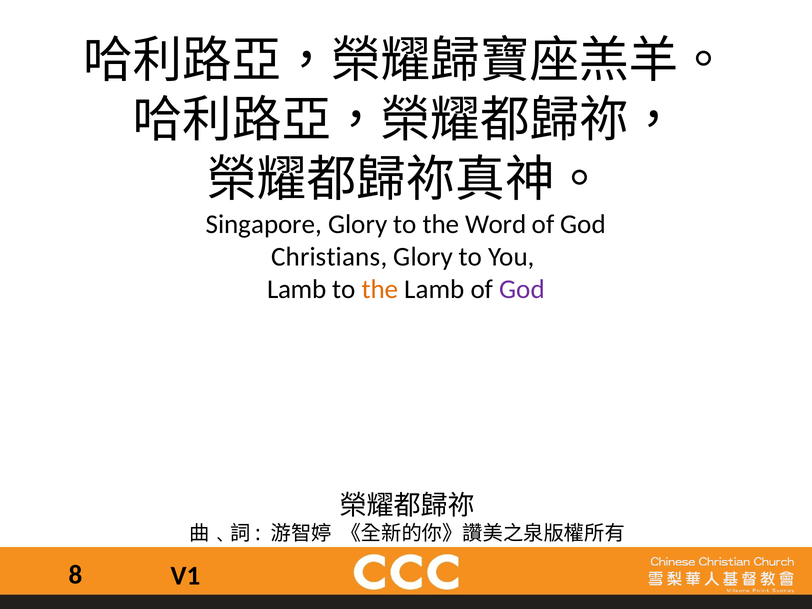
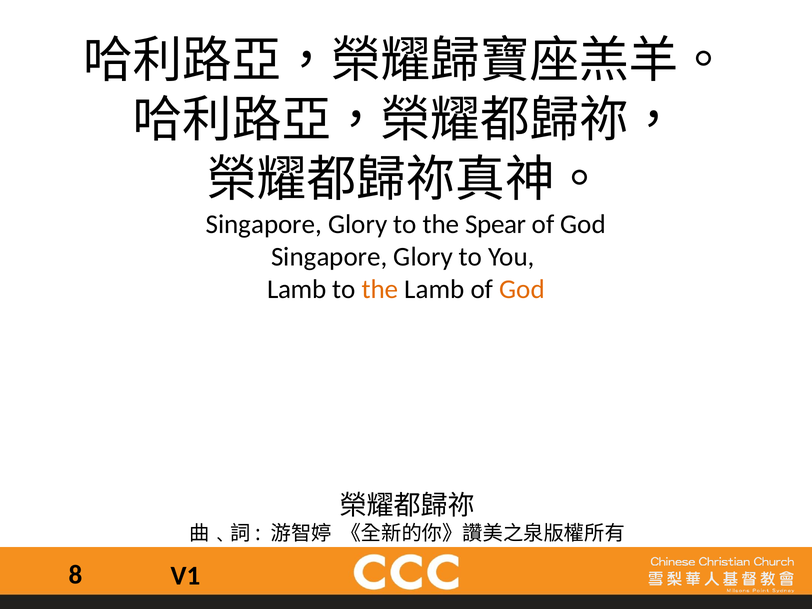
Word: Word -> Spear (496, 224)
Christians: Christians -> Singapore (329, 257)
God colour: purple -> orange (522, 289)
